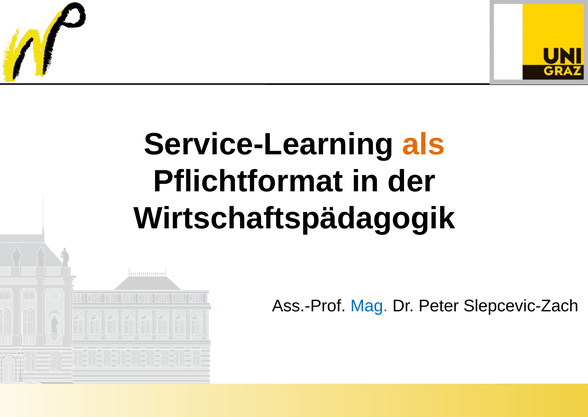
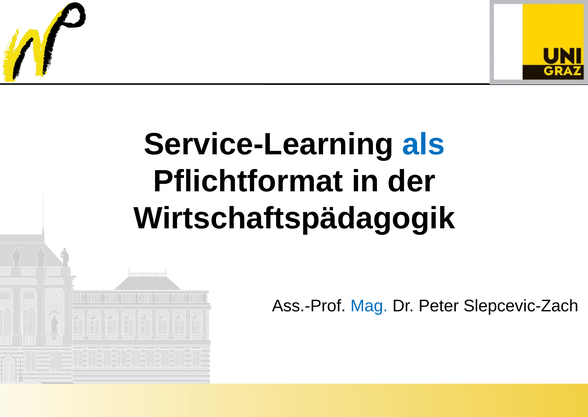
als colour: orange -> blue (424, 144)
